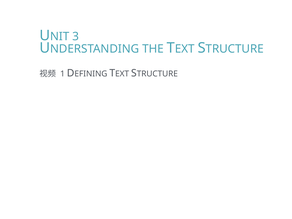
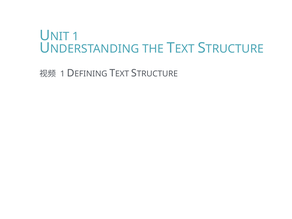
3: 3 -> 1 (76, 37)
